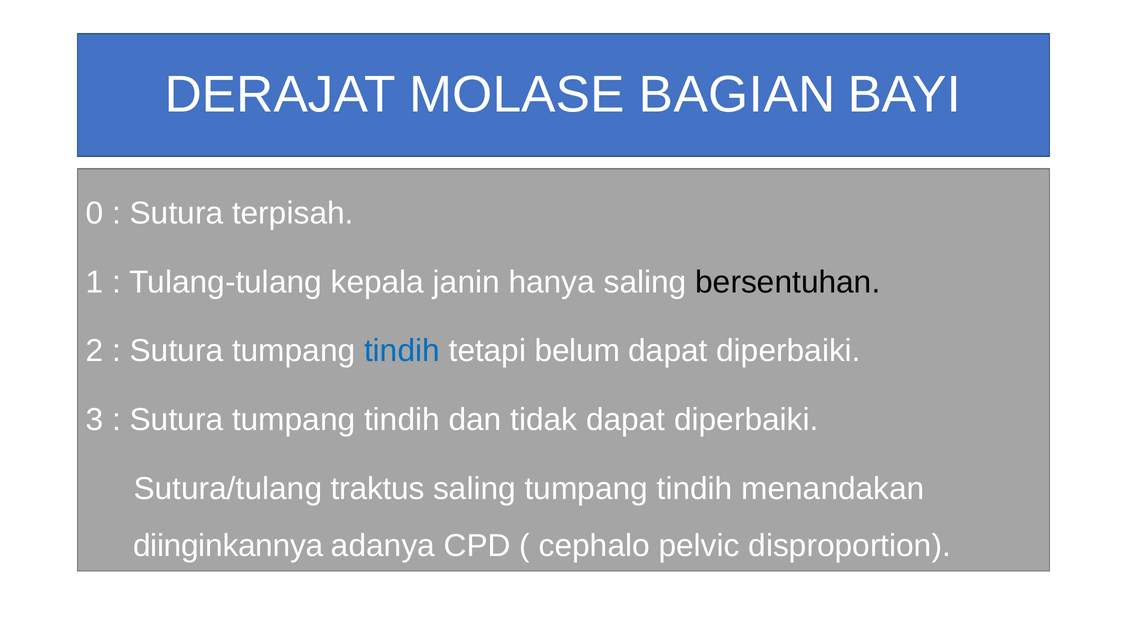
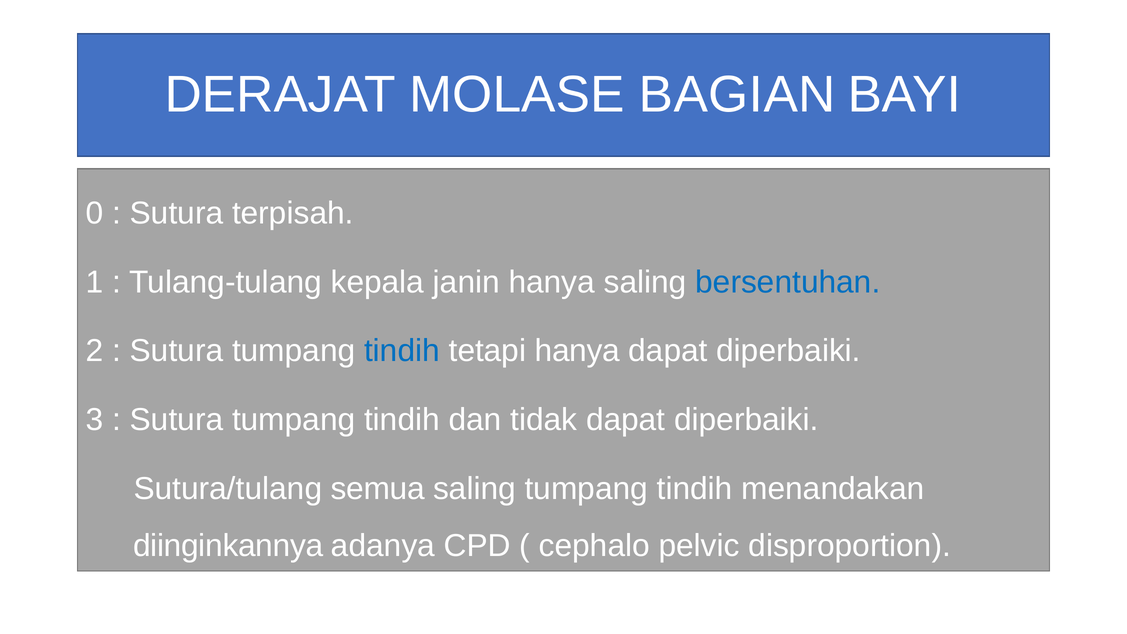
bersentuhan colour: black -> blue (788, 282)
tetapi belum: belum -> hanya (577, 351)
traktus: traktus -> semua (378, 489)
